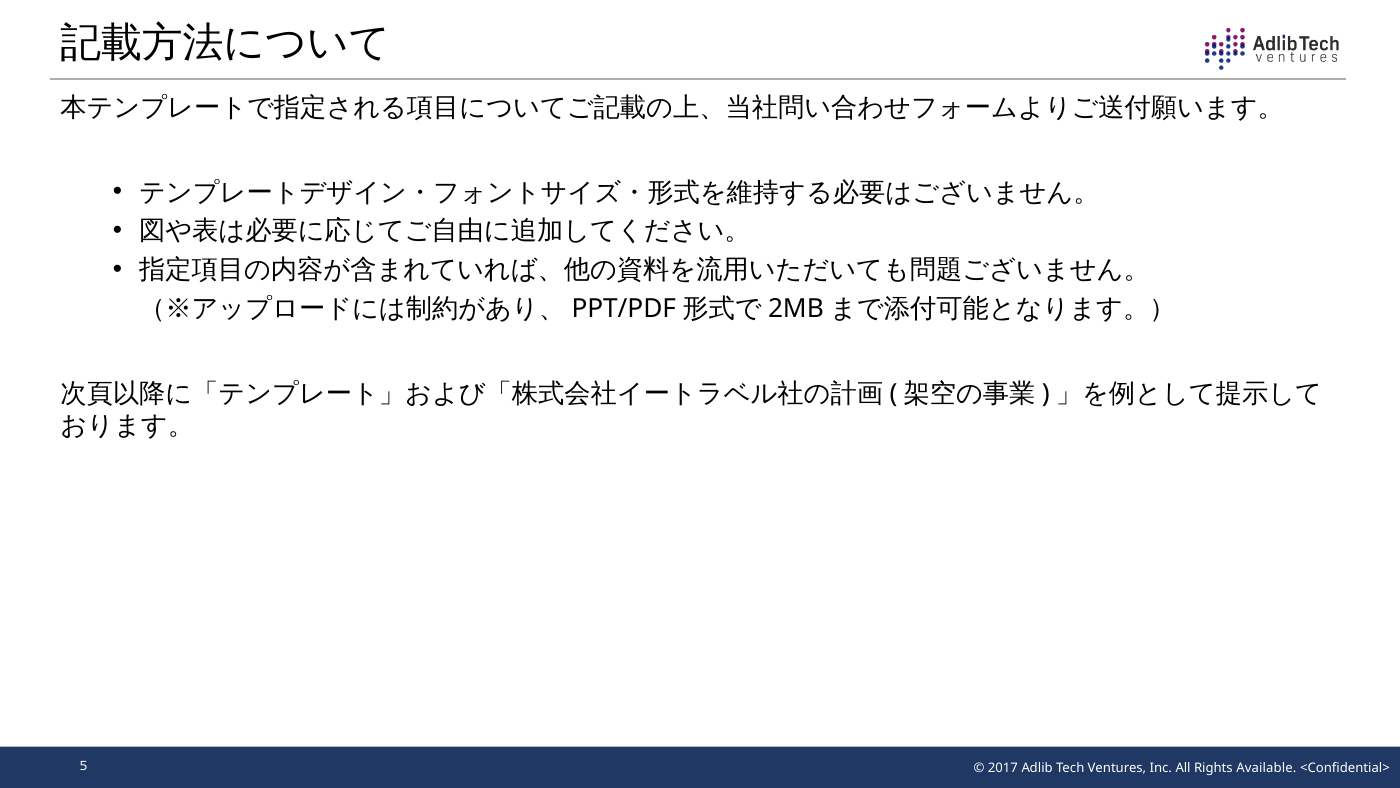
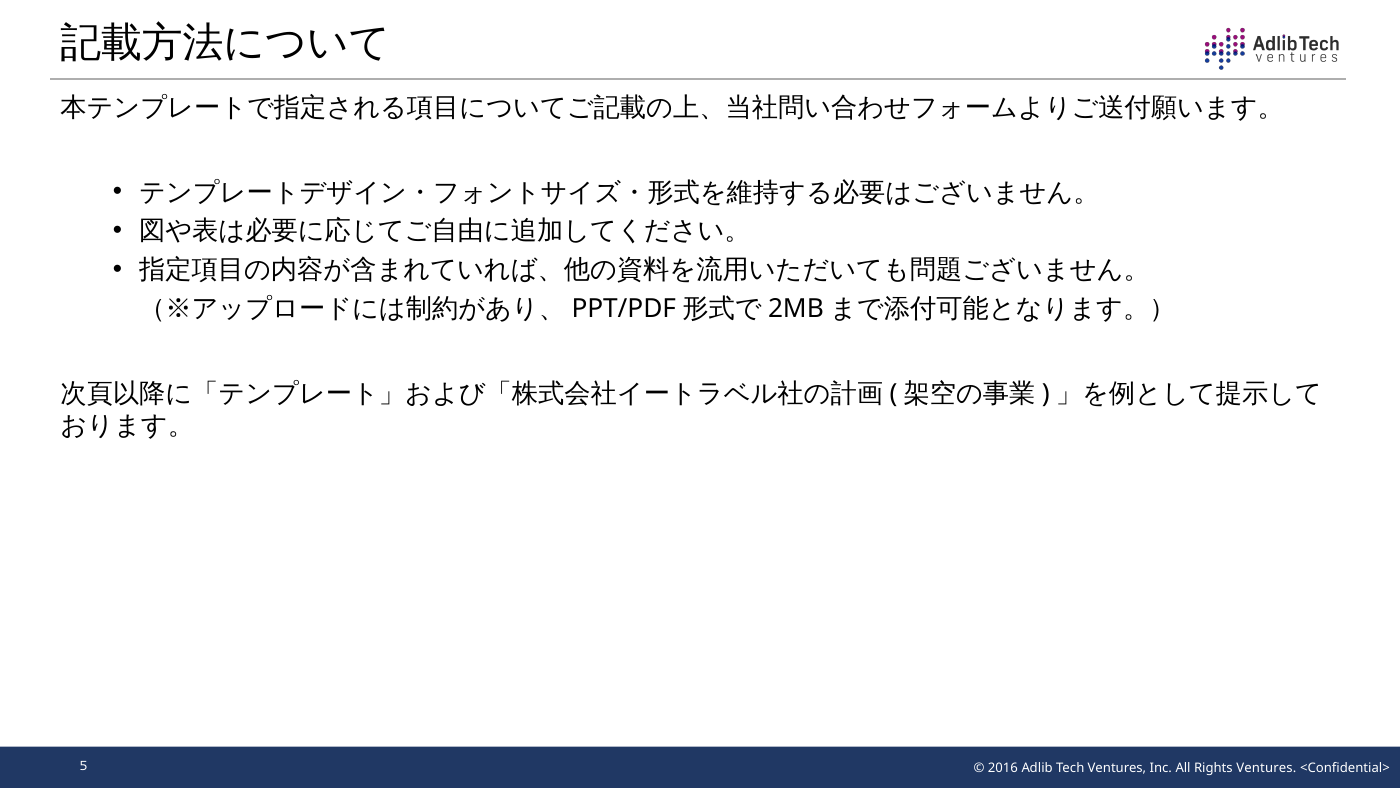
2017: 2017 -> 2016 (1003, 767)
Rights Available: Available -> Ventures (1266, 767)
